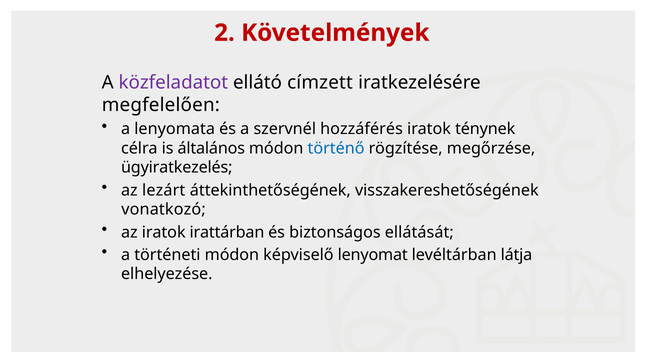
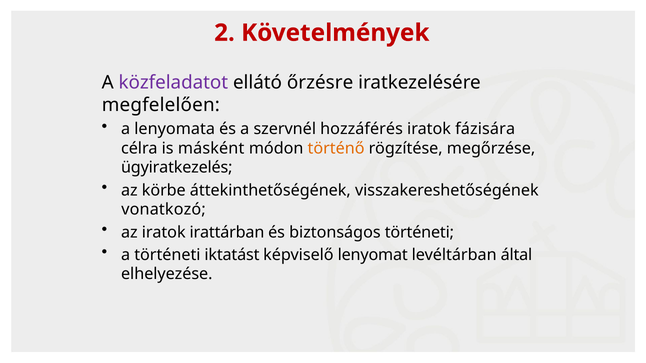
címzett: címzett -> őrzésre (320, 82)
ténynek: ténynek -> fázisára (485, 129)
általános: általános -> másként (211, 148)
történő colour: blue -> orange (336, 148)
lezárt: lezárt -> körbe (164, 190)
biztonságos ellátását: ellátását -> történeti (419, 232)
történeti módon: módon -> iktatást (232, 255)
látja: látja -> által (516, 255)
